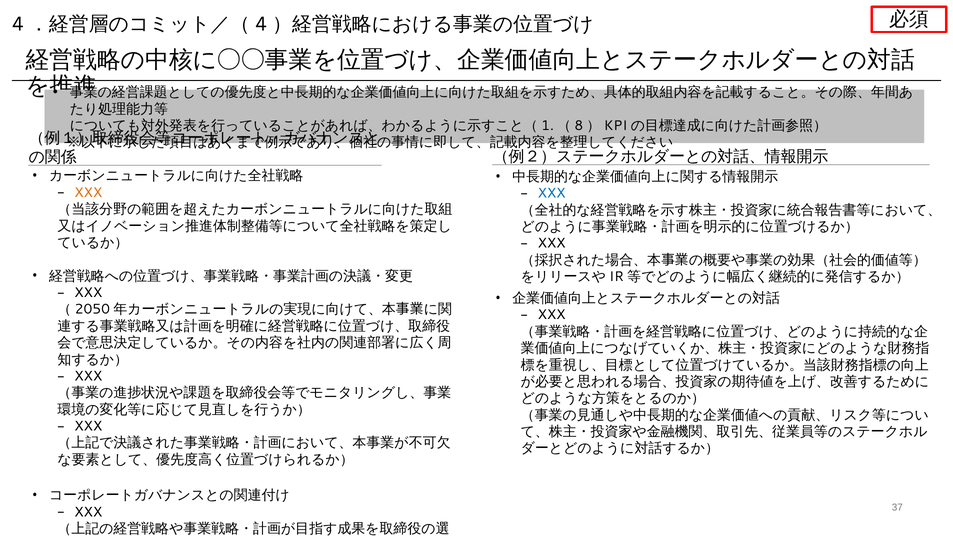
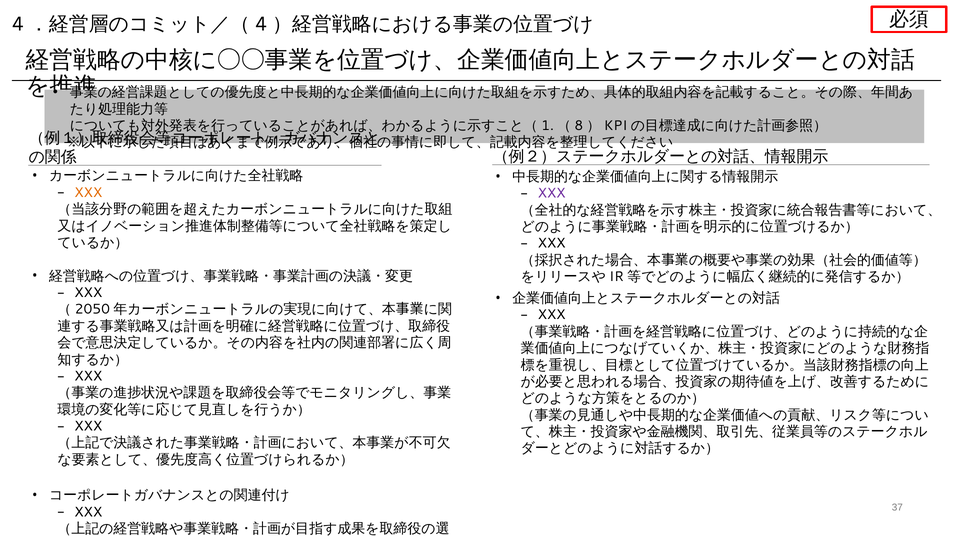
XXX colour: blue -> purple (552, 193)
